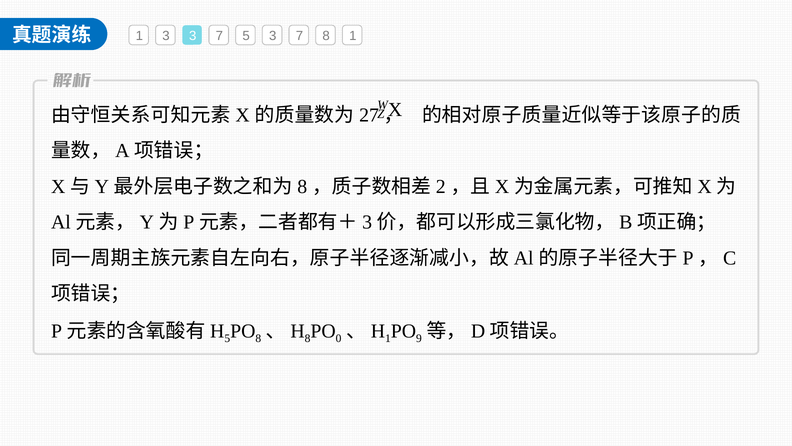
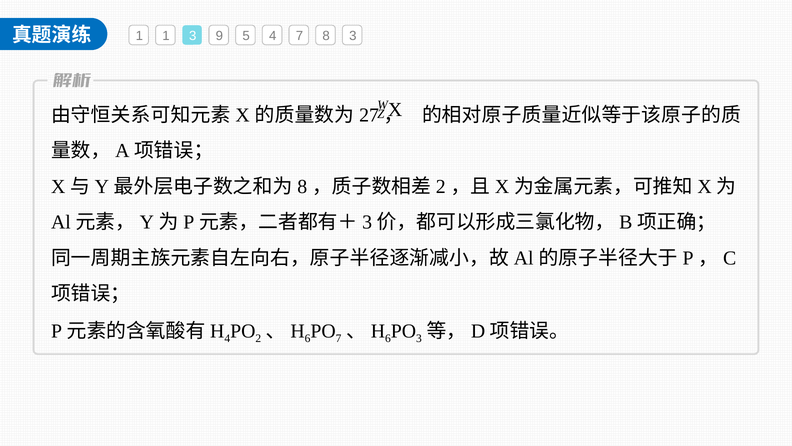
1 3: 3 -> 1 (166, 36)
7: 7 -> 9 (219, 36)
5 3: 3 -> 4 (273, 36)
8 1: 1 -> 3 (353, 36)
5: 5 -> 4 (227, 338)
8: 8 -> 2 (258, 338)
8: 8 -> 6 (308, 338)
0: 0 -> 7 (339, 338)
1: 1 -> 6 (388, 338)
9: 9 -> 3 (419, 338)
